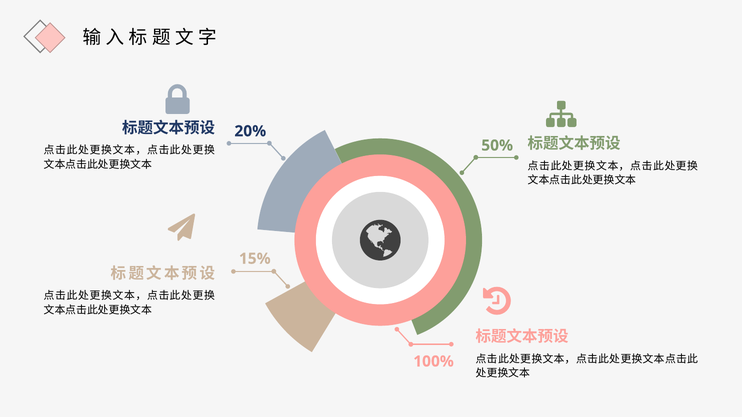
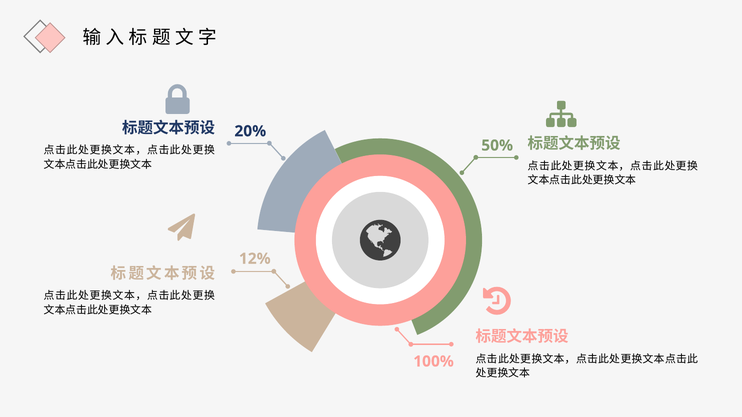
15%: 15% -> 12% (255, 259)
